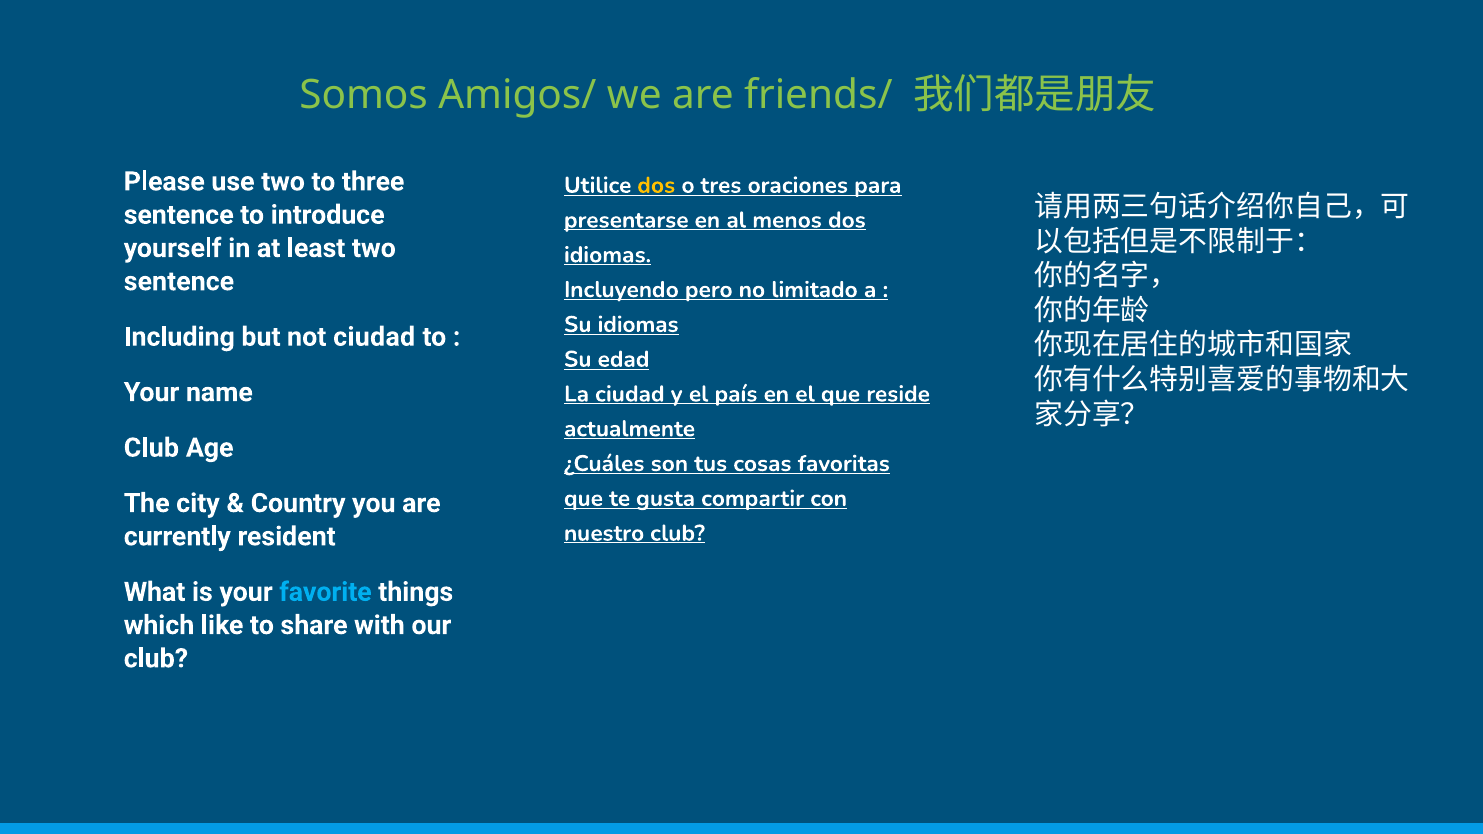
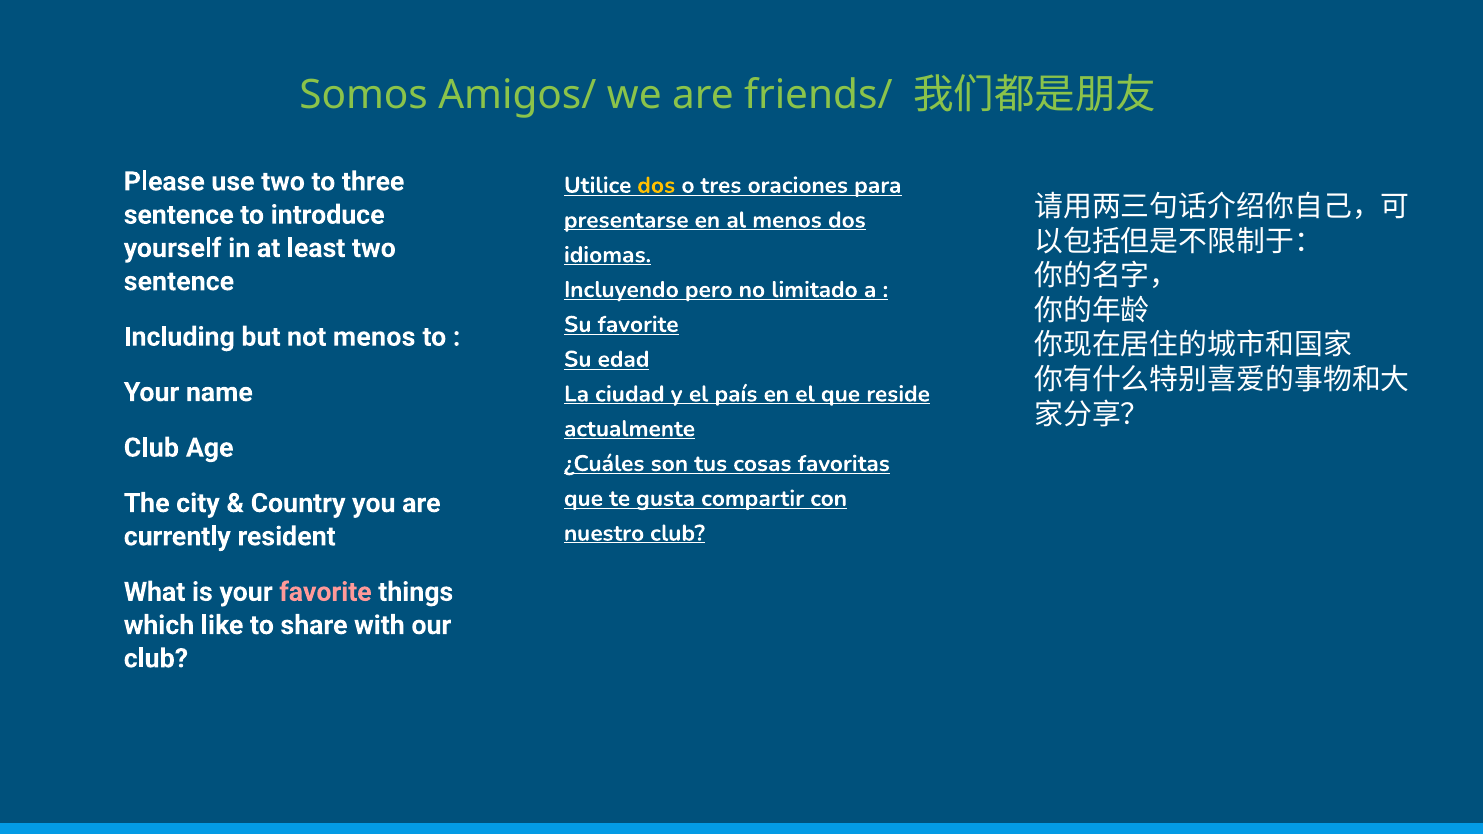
Su idiomas: idiomas -> favorite (638, 325)
not ciudad: ciudad -> menos (374, 337)
favorite colour: light blue -> pink (325, 592)
